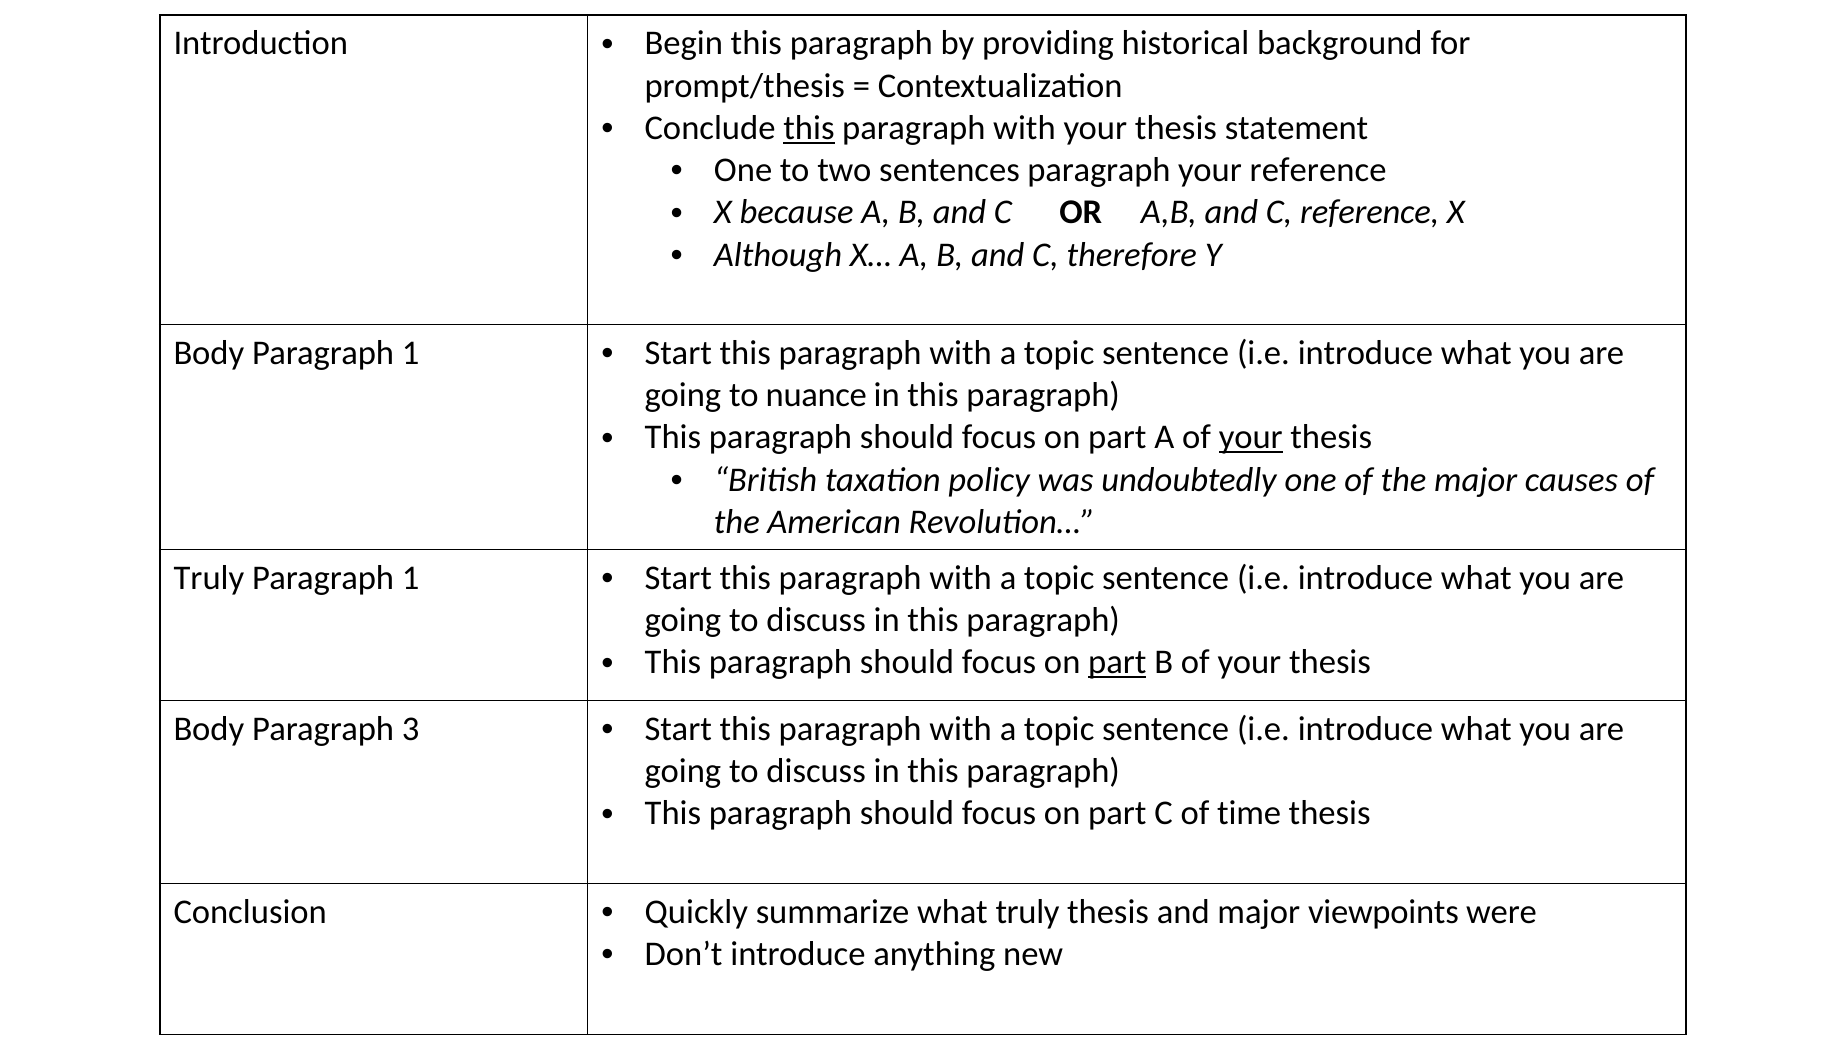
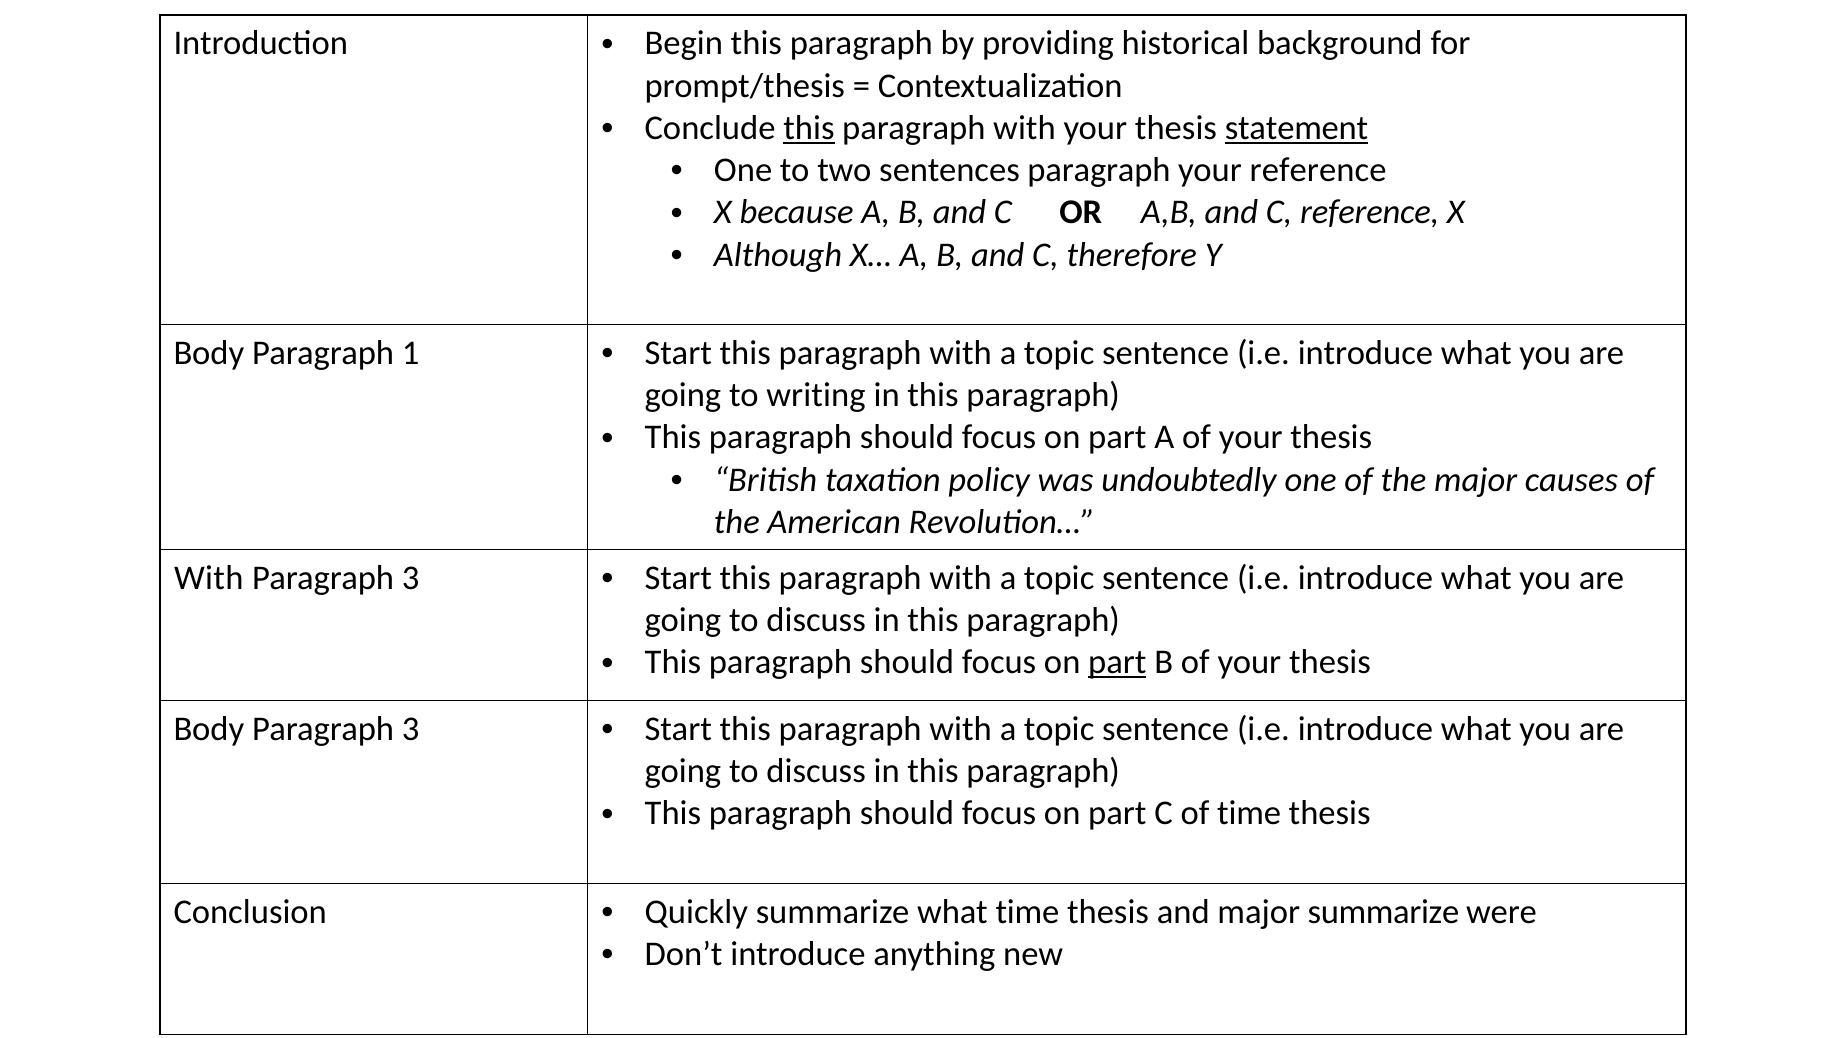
statement underline: none -> present (1297, 128)
nuance: nuance -> writing (816, 395)
your underline: present -> none (1251, 438)
Truly: Truly -> With (209, 578)
1: 1 -> 3 (411, 578)
what truly: truly -> time (1027, 912)
major viewpoints: viewpoints -> summarize (1383, 912)
